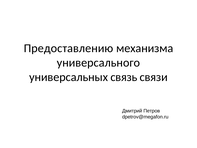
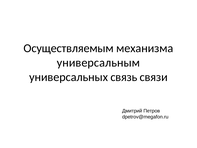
Предоставлению: Предоставлению -> Осуществляемым (69, 48)
универсального: универсального -> универсальным (98, 63)
